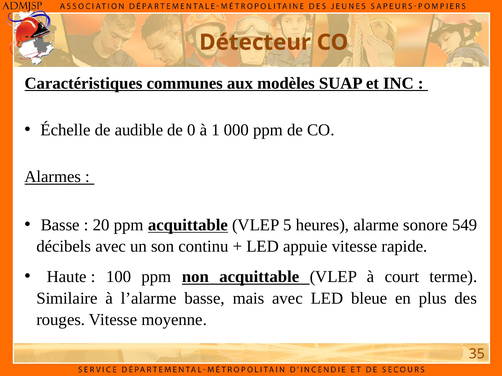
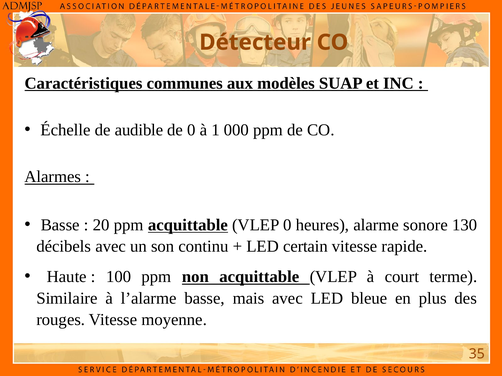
VLEP 5: 5 -> 0 (287, 225)
549: 549 -> 130 (465, 225)
appuie: appuie -> certain (305, 247)
